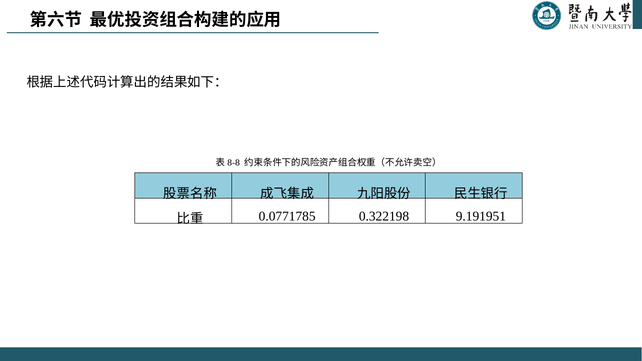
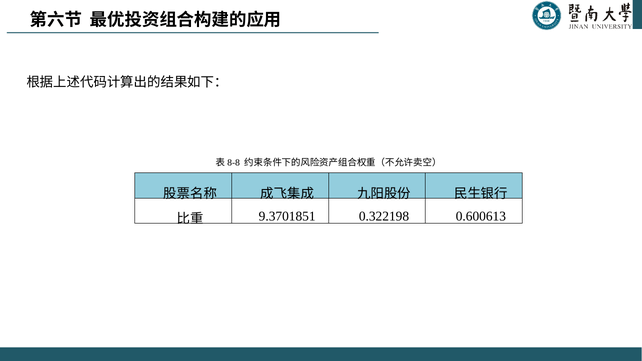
0.0771785: 0.0771785 -> 9.3701851 (287, 216)
9.191951: 9.191951 -> 0.600613 (481, 216)
